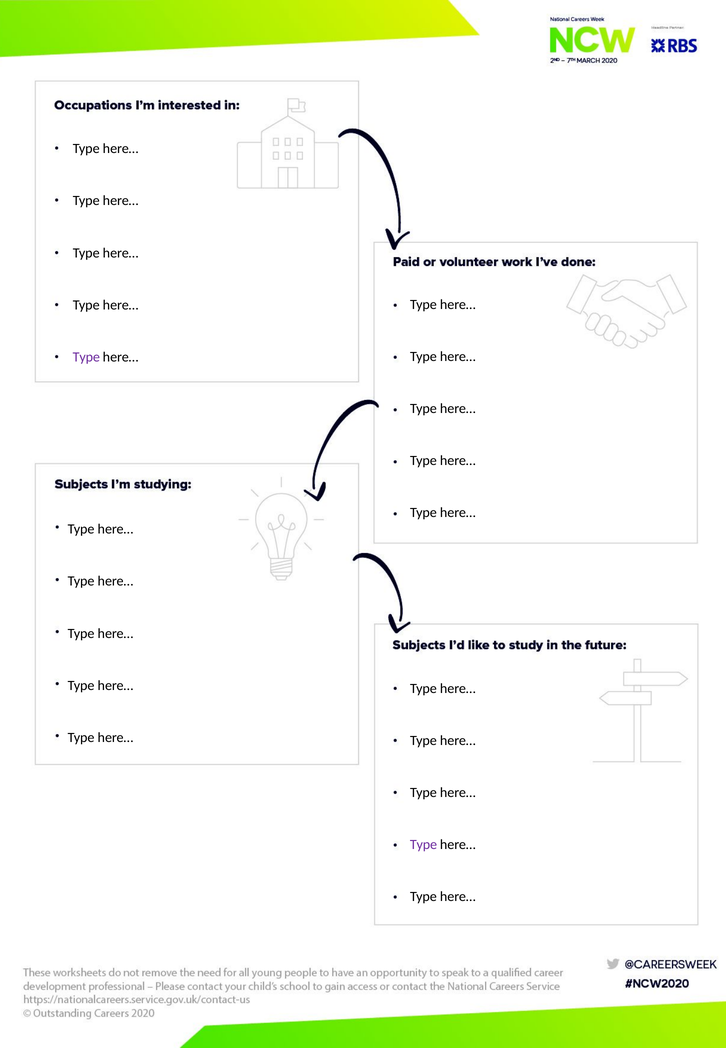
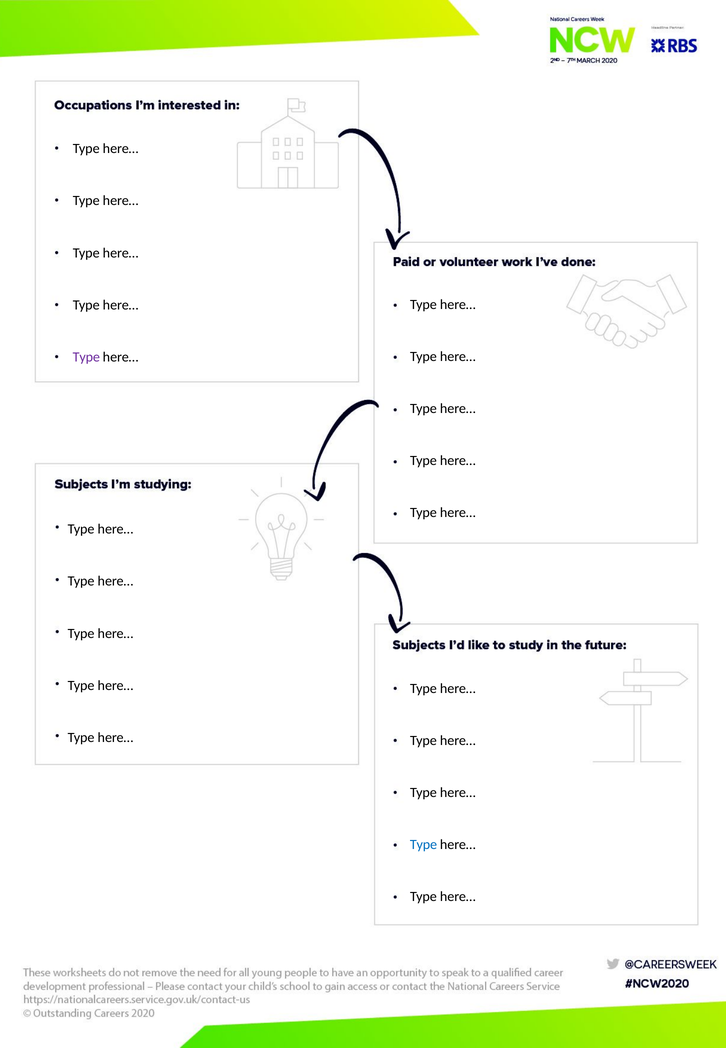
Type colour: purple -> blue (424, 845)
